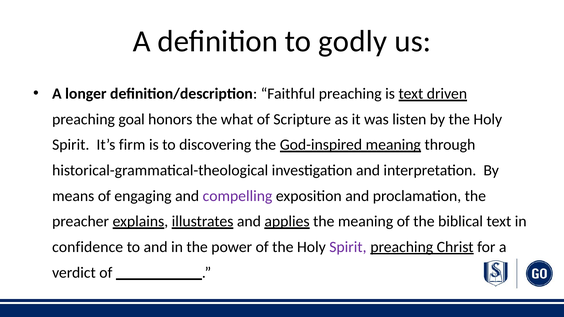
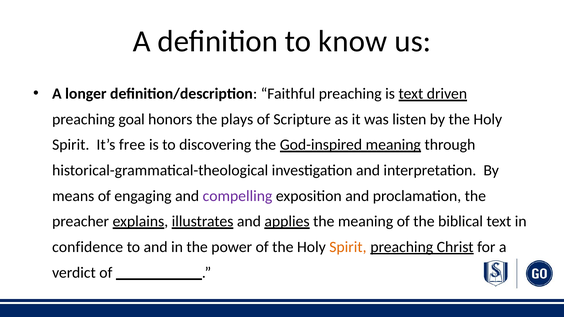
godly: godly -> know (353, 41)
what: what -> plays (237, 119)
firm: firm -> free (132, 145)
Spirit colour: purple -> orange (348, 247)
